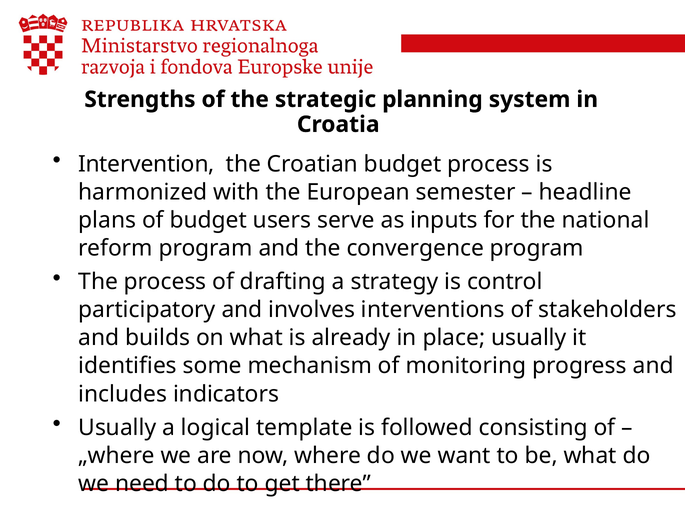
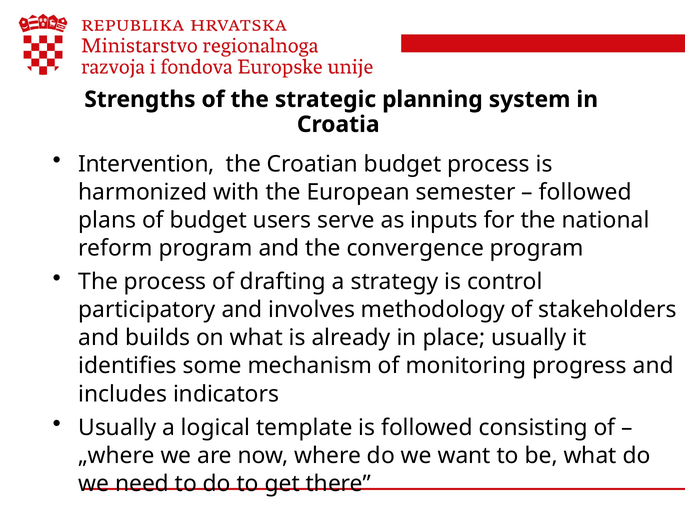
headline: headline -> followed (585, 192)
interventions: interventions -> methodology (433, 310)
